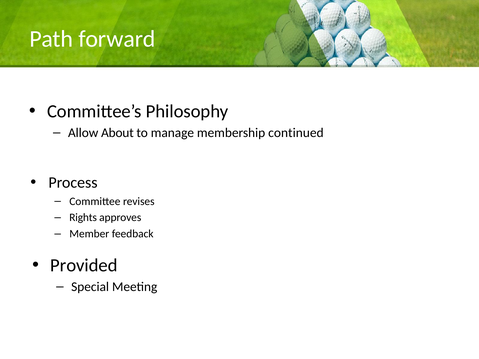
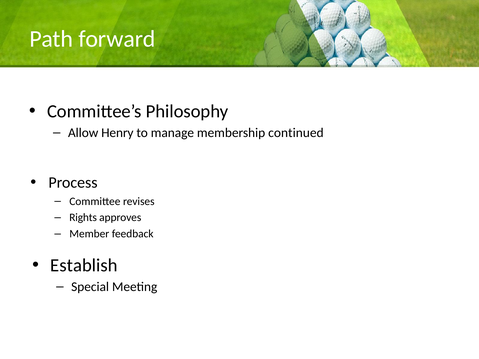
About: About -> Henry (117, 133)
Provided: Provided -> Establish (84, 266)
